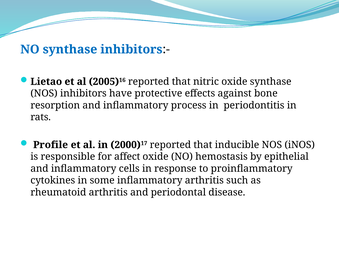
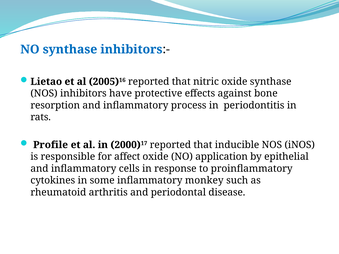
hemostasis: hemostasis -> application (222, 157)
inflammatory arthritis: arthritis -> monkey (204, 181)
